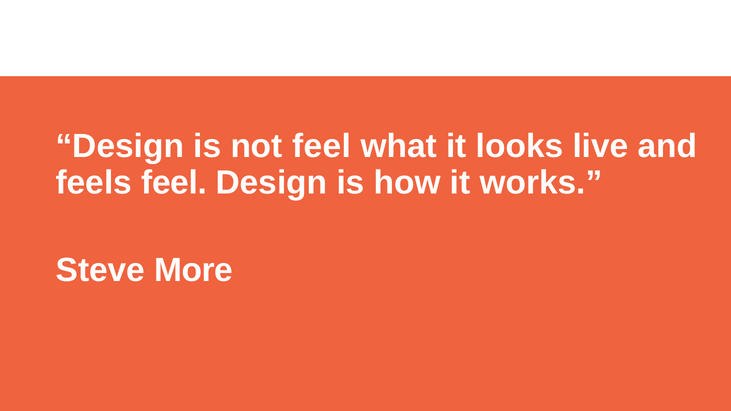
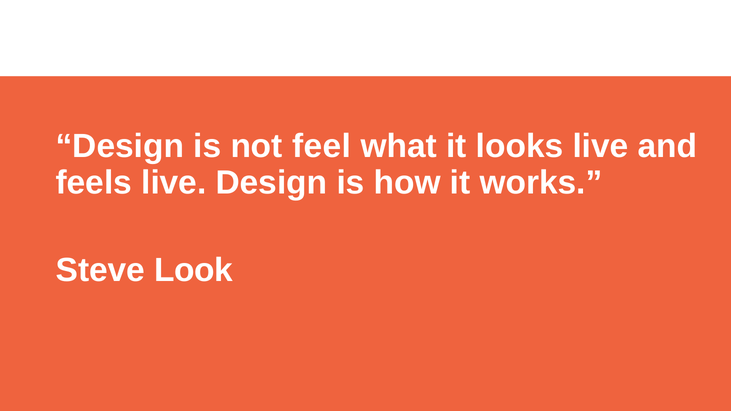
feels feel: feel -> live (174, 183)
More: More -> Look (194, 270)
